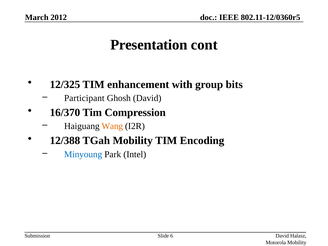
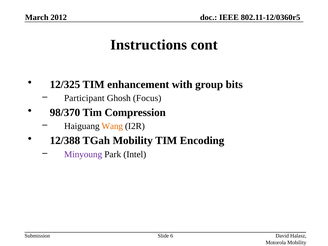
Presentation: Presentation -> Instructions (149, 45)
Ghosh David: David -> Focus (147, 98)
16/370: 16/370 -> 98/370 (65, 112)
Minyoung colour: blue -> purple (83, 154)
